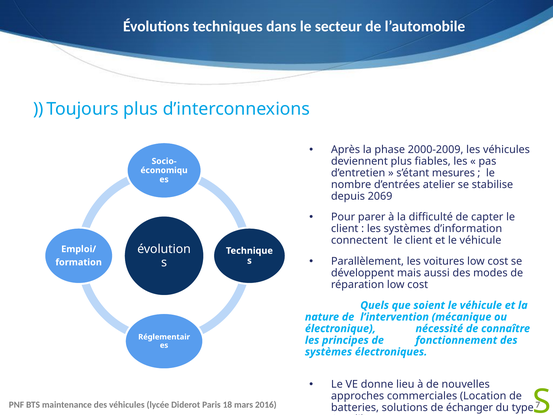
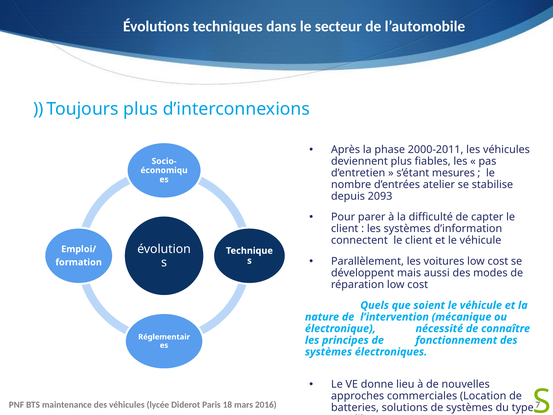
2000-2009: 2000-2009 -> 2000-2011 (436, 150)
2069: 2069 -> 2093 (380, 196)
de échanger: échanger -> systèmes (469, 407)
